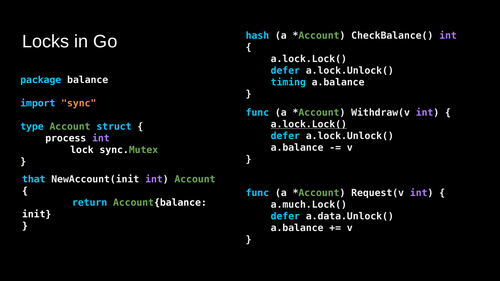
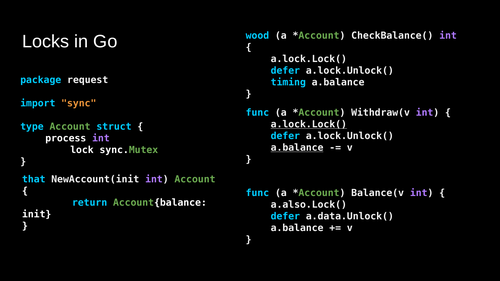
hash: hash -> wood (257, 36)
balance: balance -> request (88, 80)
a.balance underline: none -> present (297, 148)
Request(v: Request(v -> Balance(v (378, 193)
a.much.Lock(: a.much.Lock( -> a.also.Lock( (309, 205)
